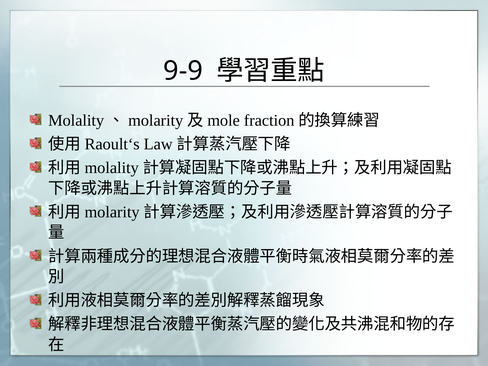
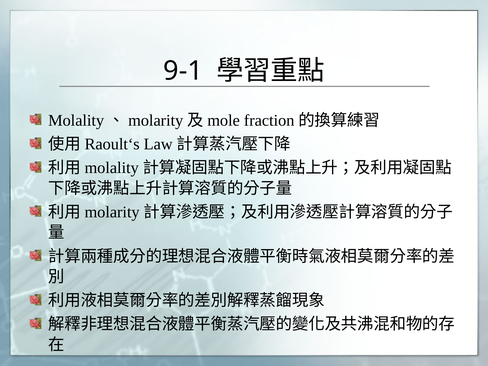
9-9: 9-9 -> 9-1 (183, 71)
